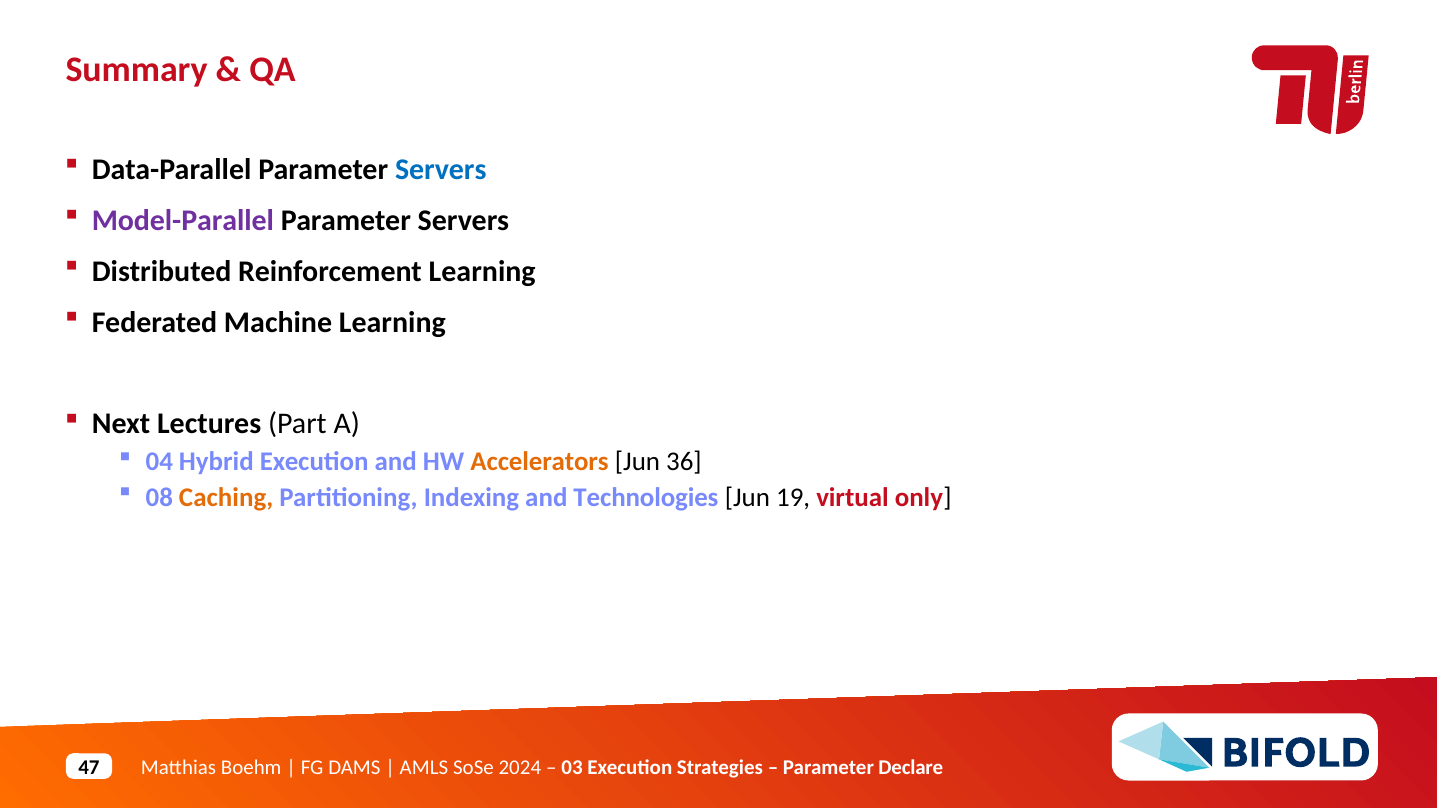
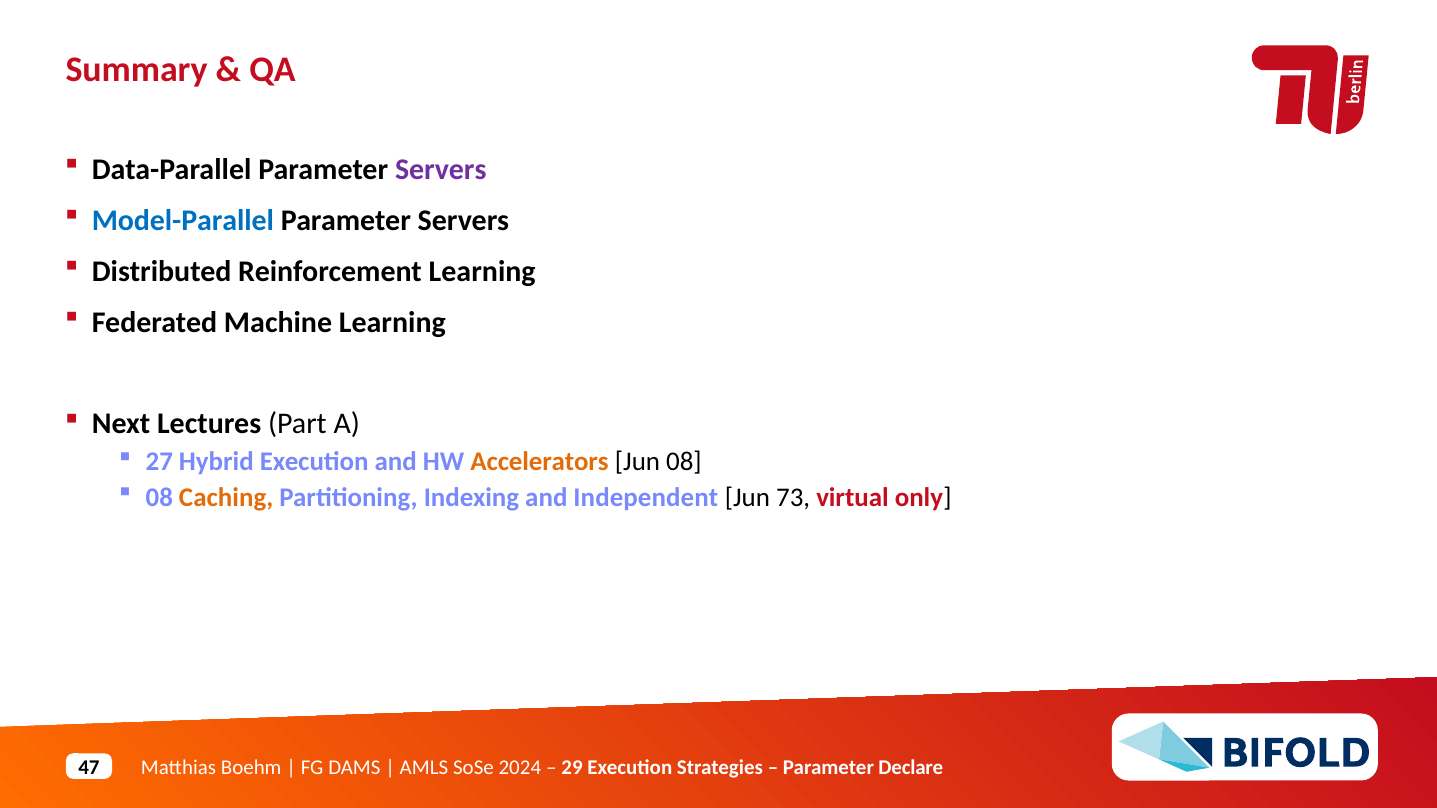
Servers colour: blue -> purple (441, 170)
Model-Parallel colour: purple -> blue (183, 221)
04: 04 -> 27 (159, 462)
Jun 36: 36 -> 08 (684, 462)
Technologies: Technologies -> Independent (646, 498)
19: 19 -> 73 (793, 498)
03: 03 -> 29 (572, 768)
